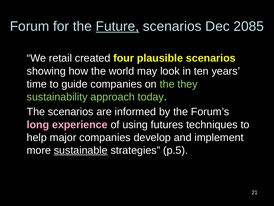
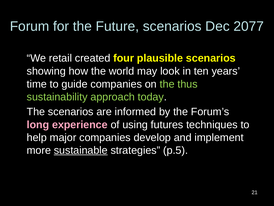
Future underline: present -> none (117, 26)
2085: 2085 -> 2077 (249, 26)
they: they -> thus (188, 84)
